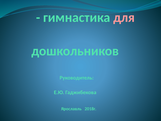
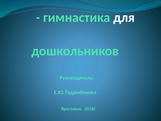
для colour: pink -> white (124, 17)
